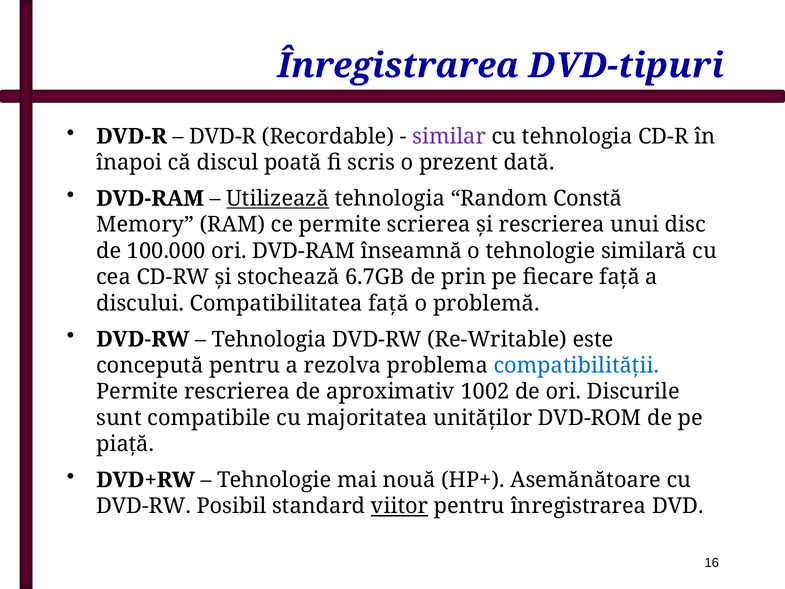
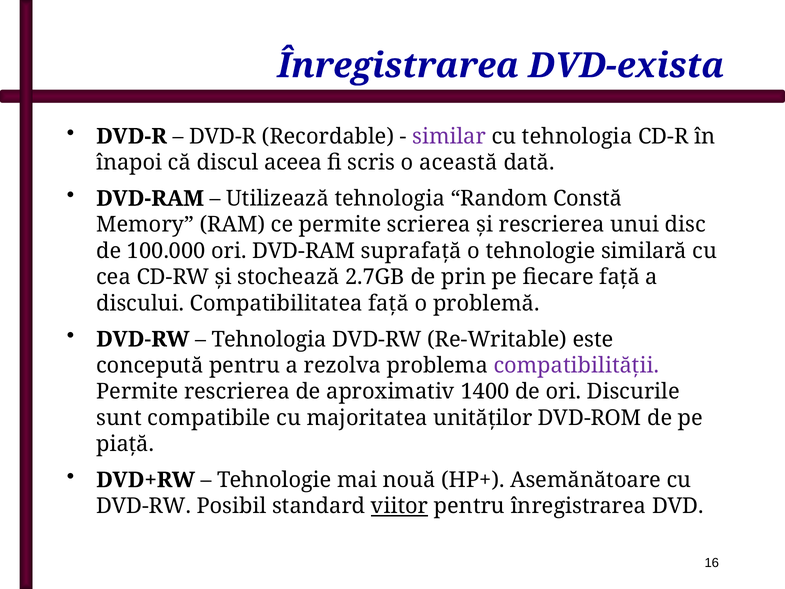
DVD-tipuri: DVD-tipuri -> DVD-exista (626, 66)
poată: poată -> aceea (293, 163)
prezent: prezent -> această (458, 163)
Utilizează underline: present -> none (278, 198)
înseamnă: înseamnă -> suprafaţă (411, 251)
6.7GB: 6.7GB -> 2.7GB (375, 277)
compatibilităţii colour: blue -> purple (576, 365)
1002: 1002 -> 1400 (485, 392)
